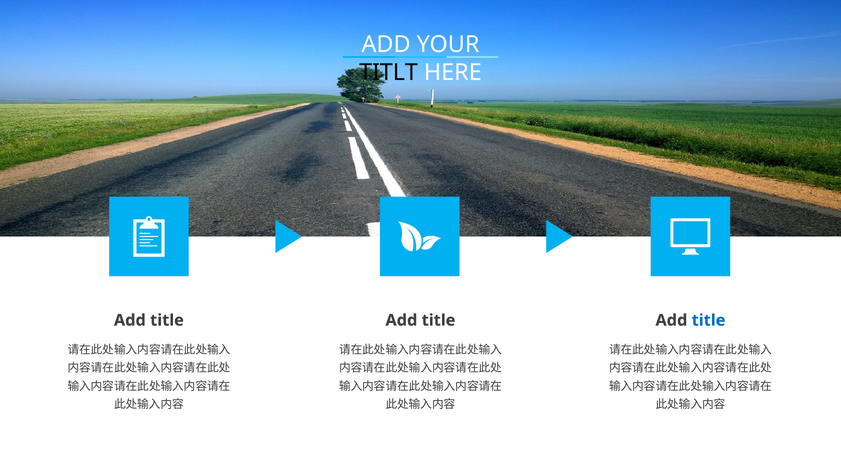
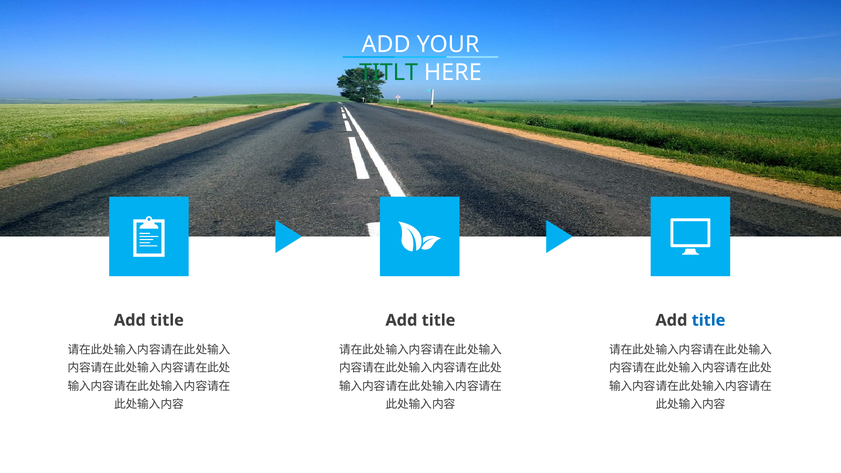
TITLT colour: black -> green (389, 72)
